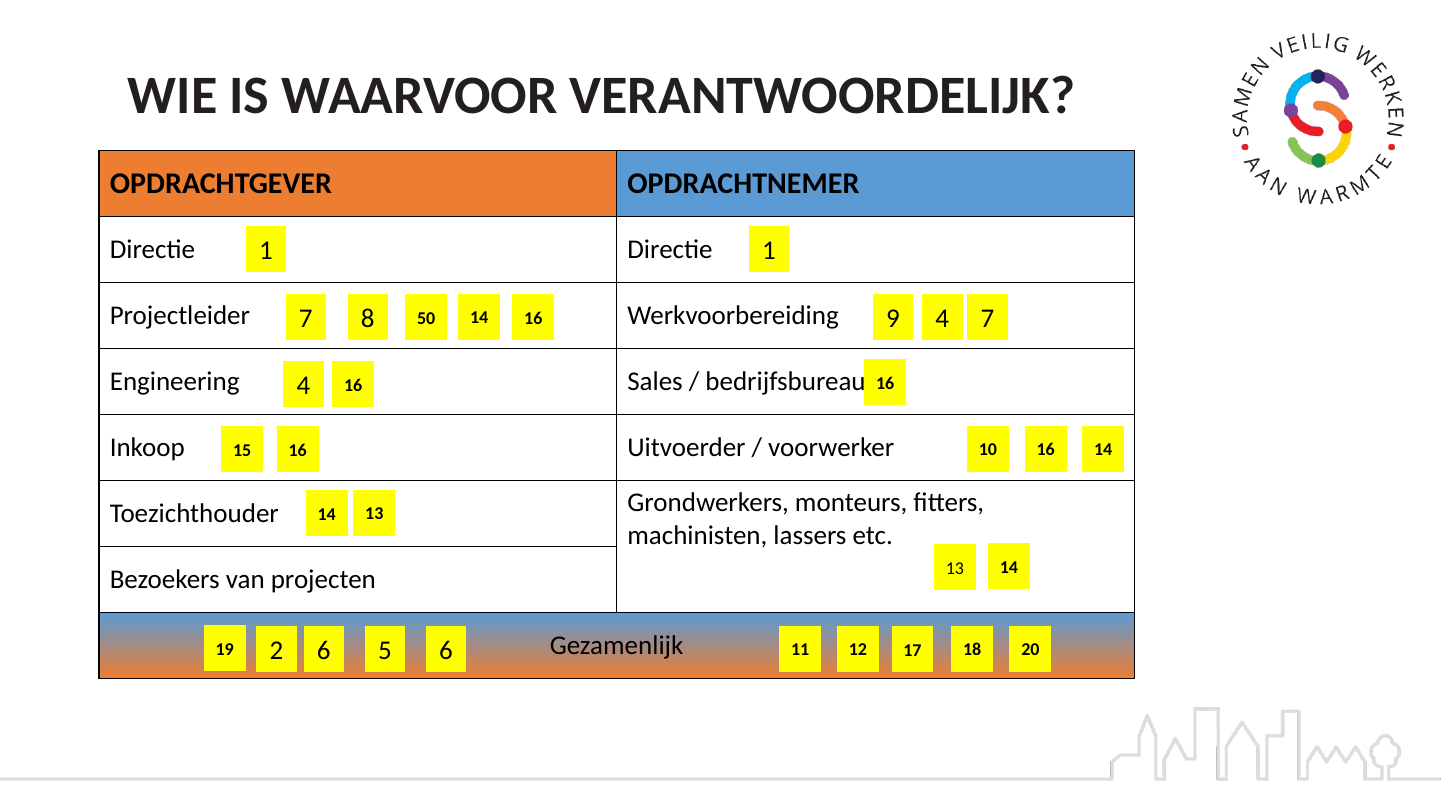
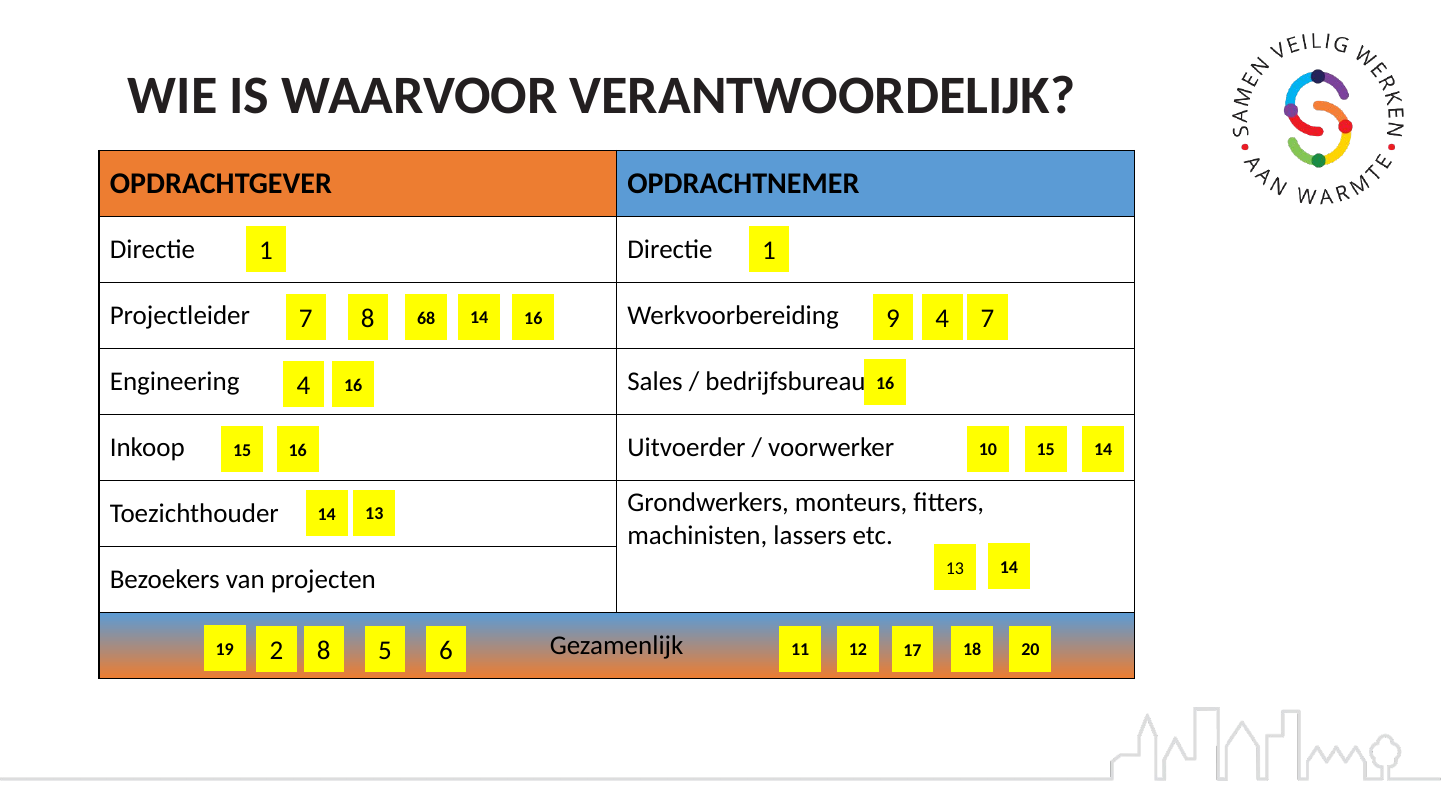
50: 50 -> 68 (426, 318)
10 16: 16 -> 15 (1046, 450)
2 6: 6 -> 8 (324, 650)
